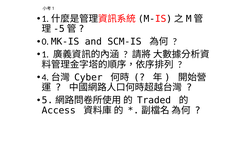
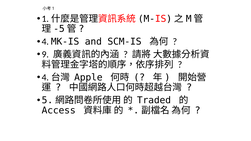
0: 0 -> 4 (45, 42)
1: 1 -> 9 (45, 54)
Cyber: Cyber -> Apple (88, 77)
